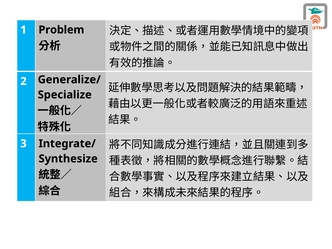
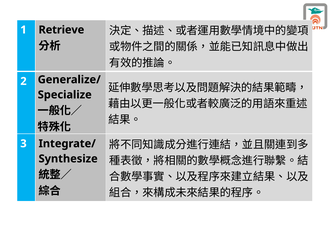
Problem: Problem -> Retrieve (61, 30)
